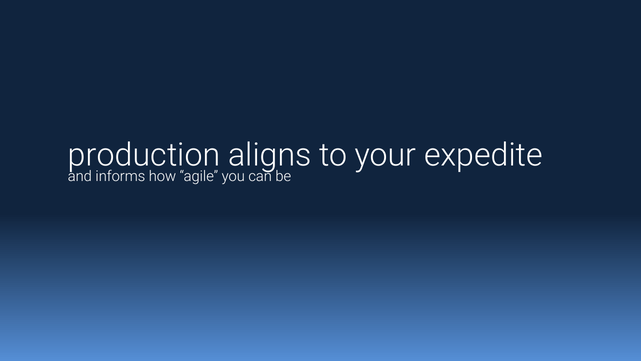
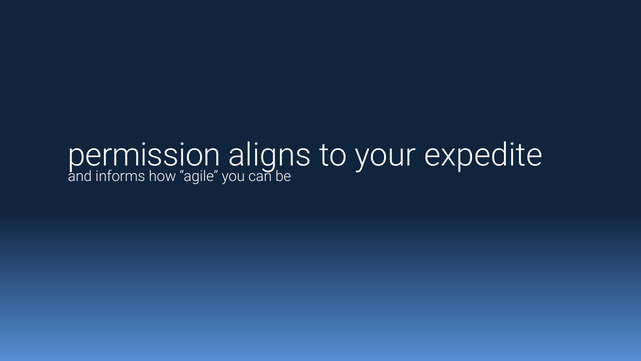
production: production -> permission (144, 155)
